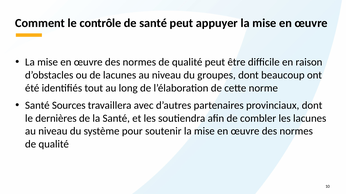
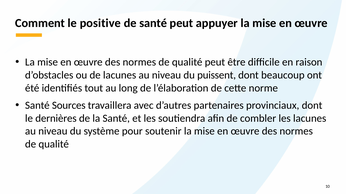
contrôle: contrôle -> positive (100, 23)
groupes: groupes -> puissent (217, 75)
